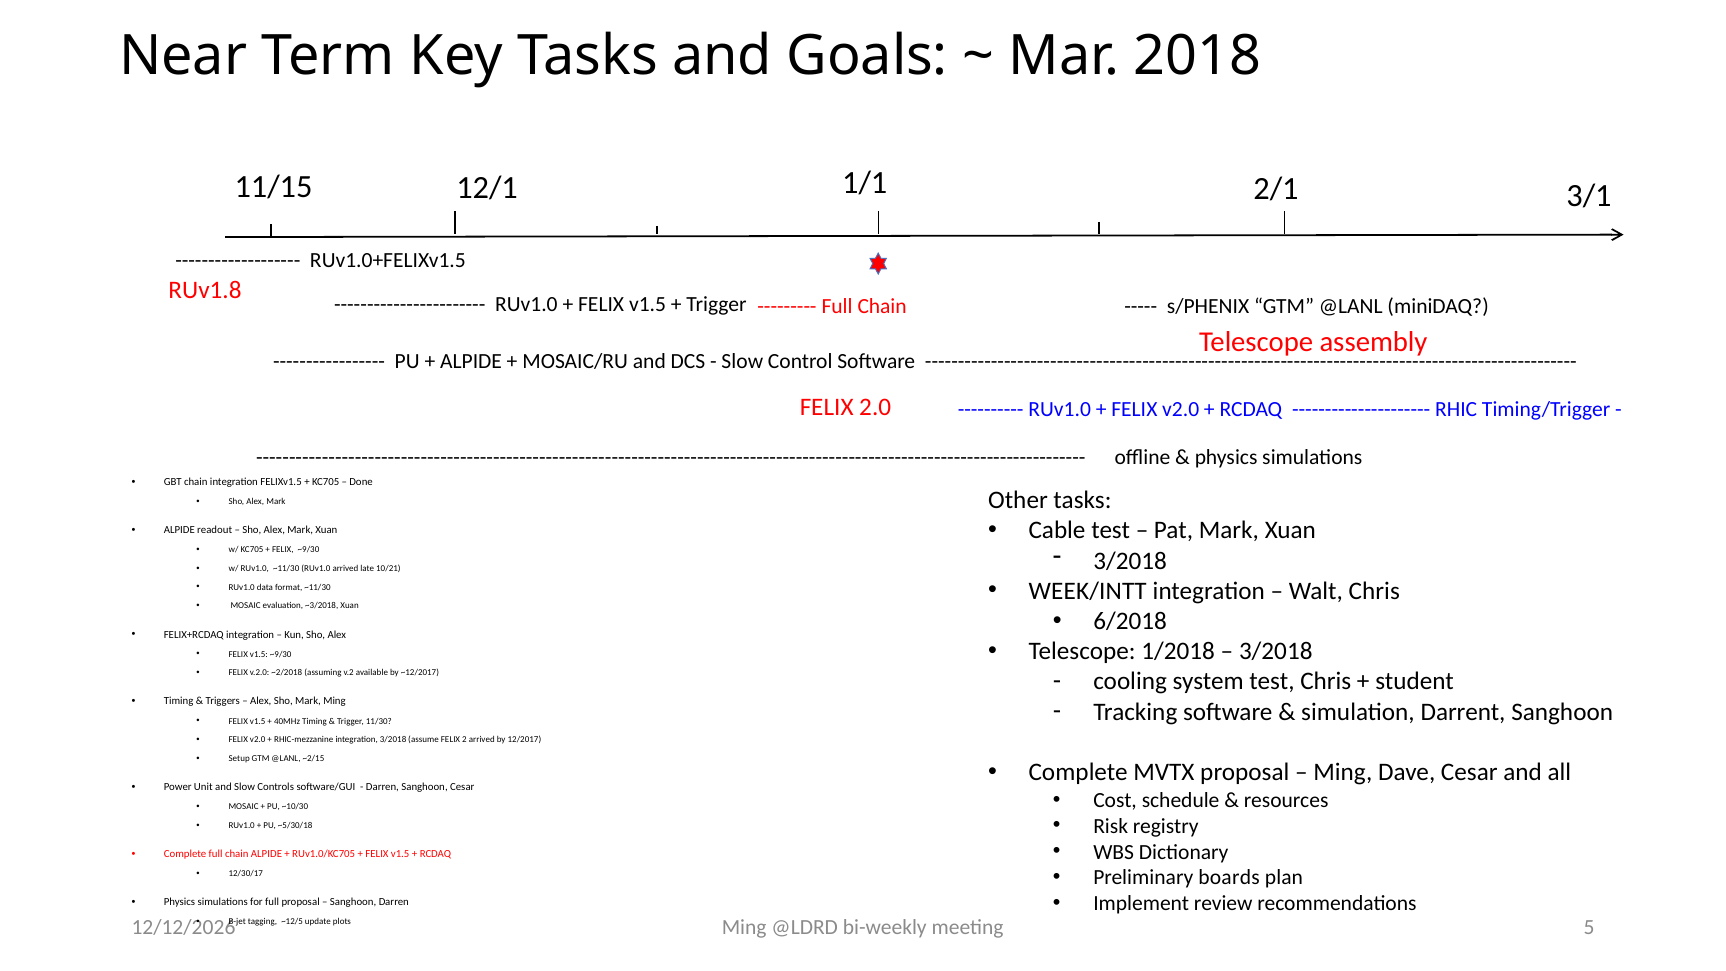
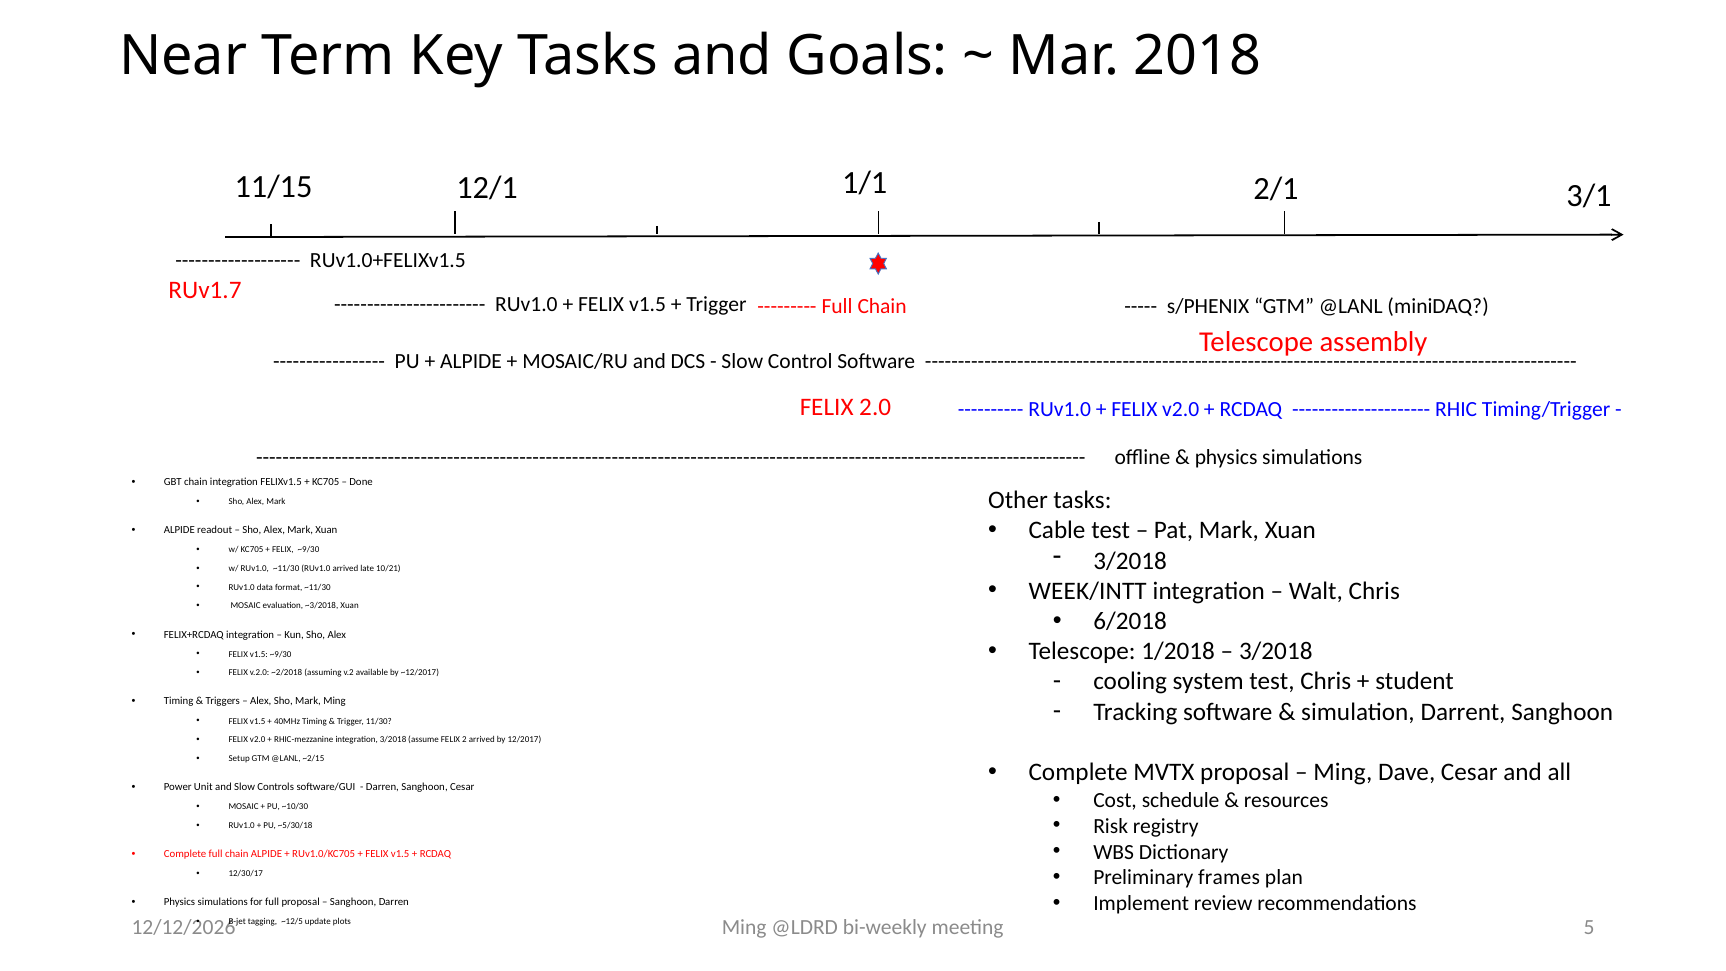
RUv1.8: RUv1.8 -> RUv1.7 (205, 290)
boards: boards -> frames (1229, 878)
